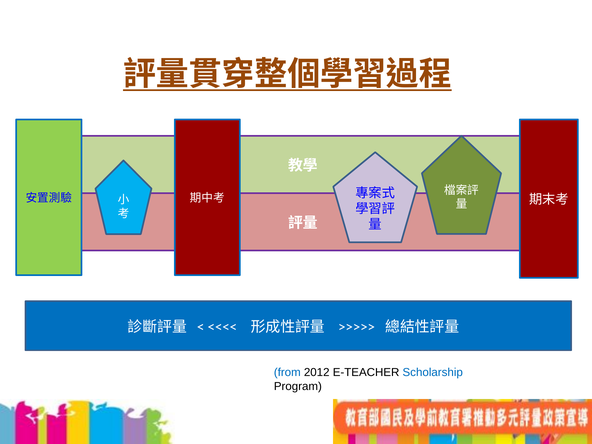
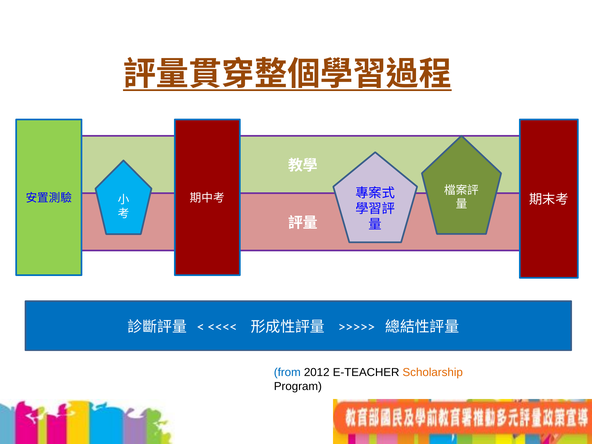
Scholarship colour: blue -> orange (433, 372)
